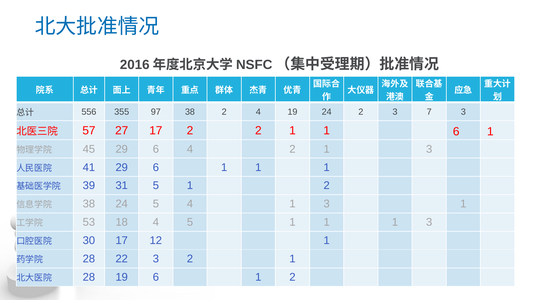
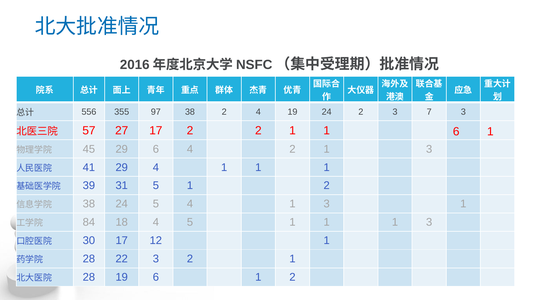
41 29 6: 6 -> 4 (156, 168)
53: 53 -> 84 (89, 223)
